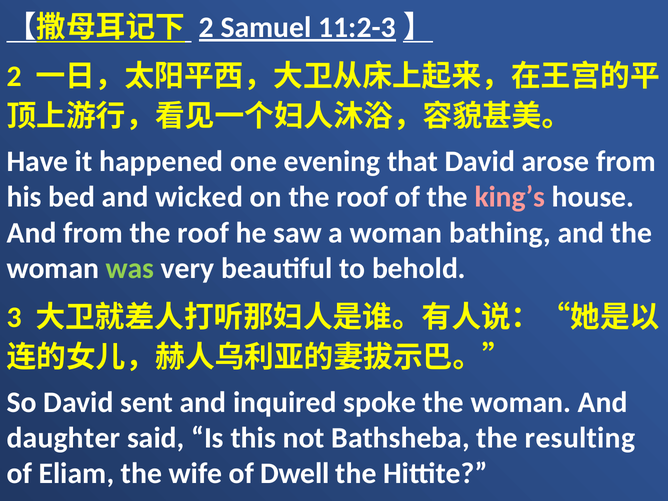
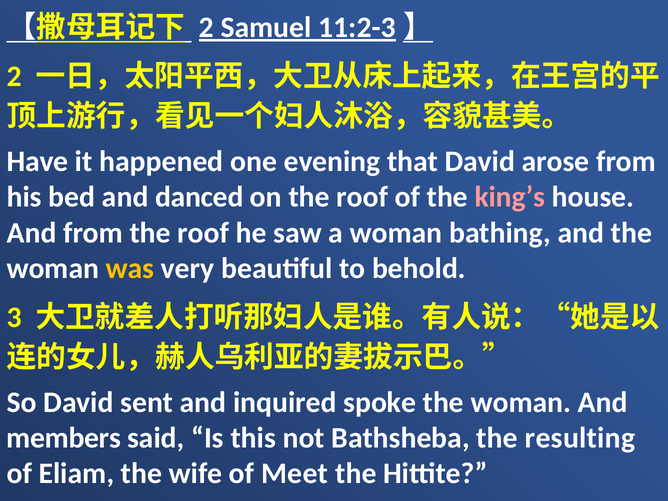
wicked: wicked -> danced (199, 197)
was colour: light green -> yellow (130, 268)
daughter: daughter -> members (64, 438)
Dwell: Dwell -> Meet (295, 474)
